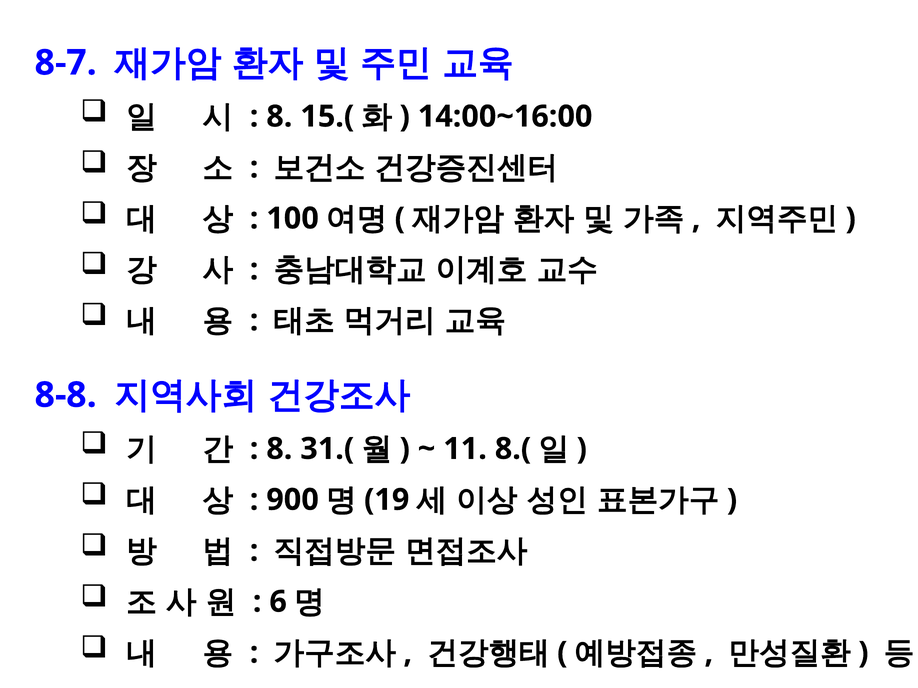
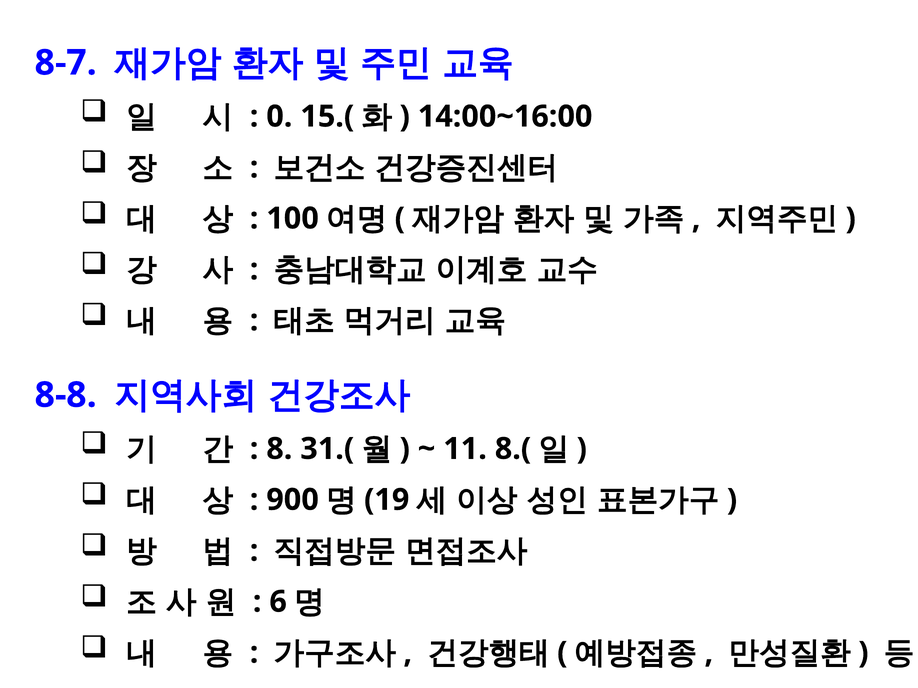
8: 8 -> 0 (279, 117)
